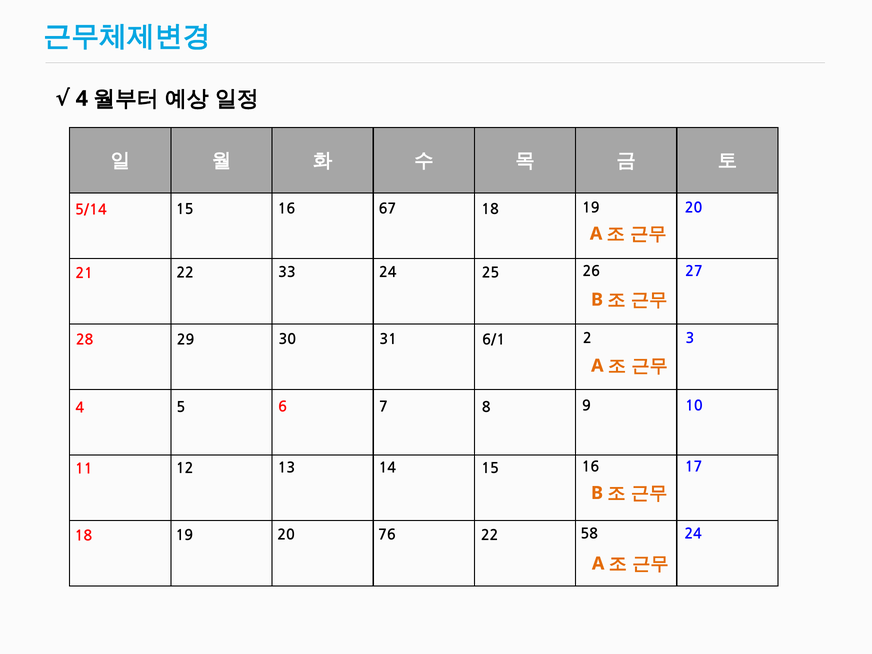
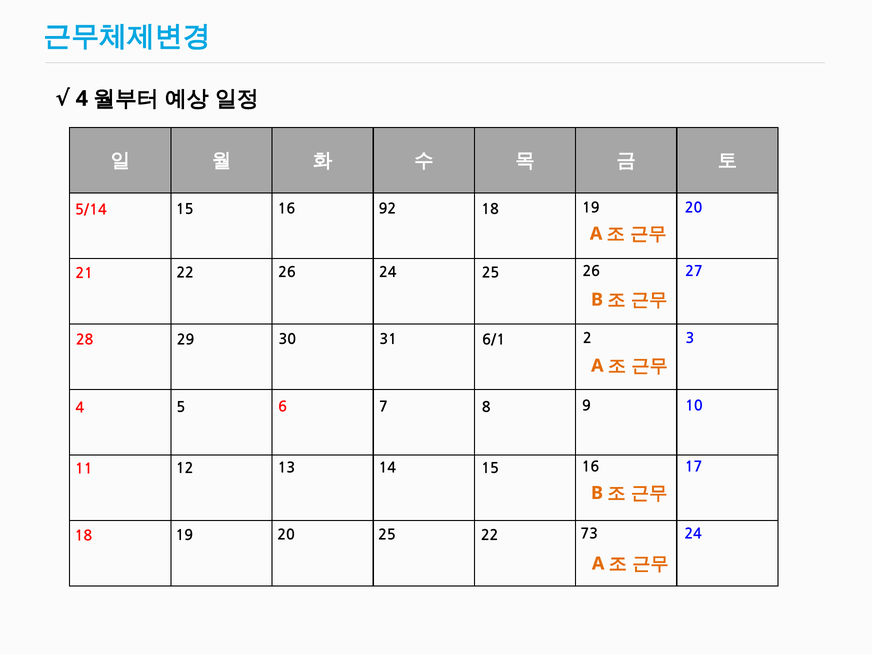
67: 67 -> 92 (387, 209)
22 33: 33 -> 26 (287, 272)
18 76: 76 -> 25 (387, 535)
58: 58 -> 73 (589, 534)
